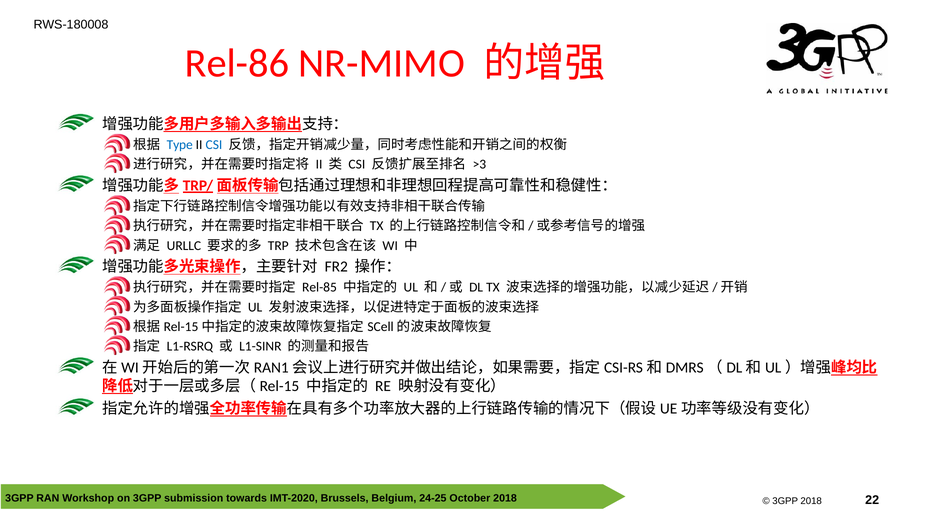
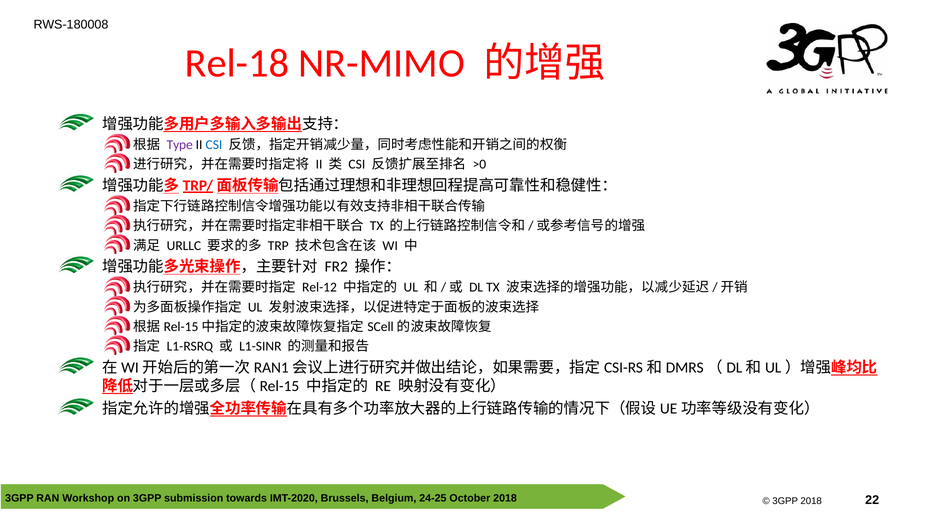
Rel-86: Rel-86 -> Rel-18 (237, 64)
Type colour: blue -> purple (180, 145)
>3: >3 -> >0 (479, 164)
Rel-85: Rel-85 -> Rel-12 (319, 287)
